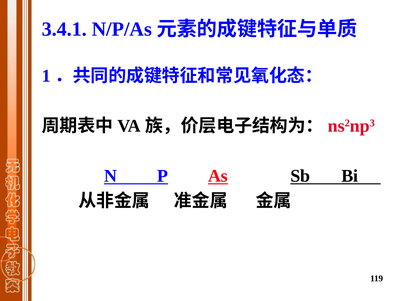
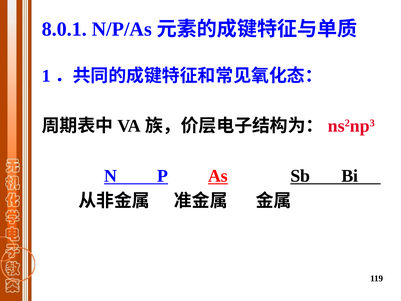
3.4.1: 3.4.1 -> 8.0.1 (64, 29)
